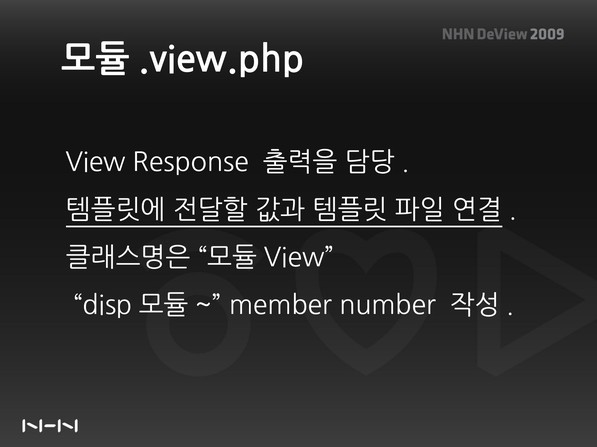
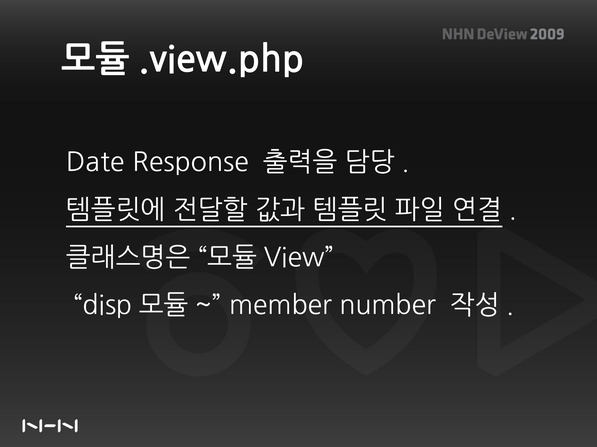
View: View -> Date (95, 163)
